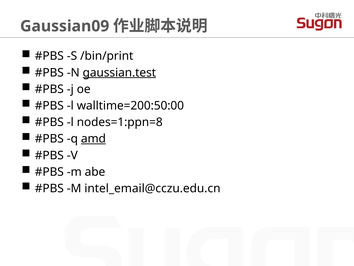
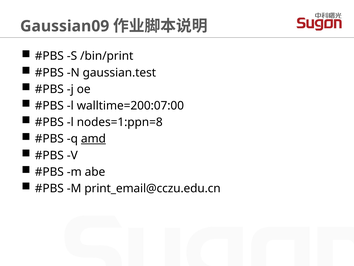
gaussian.test underline: present -> none (119, 72)
walltime=200:50:00: walltime=200:50:00 -> walltime=200:07:00 (130, 106)
intel_email@cczu.edu.cn: intel_email@cczu.edu.cn -> print_email@cczu.edu.cn (153, 188)
